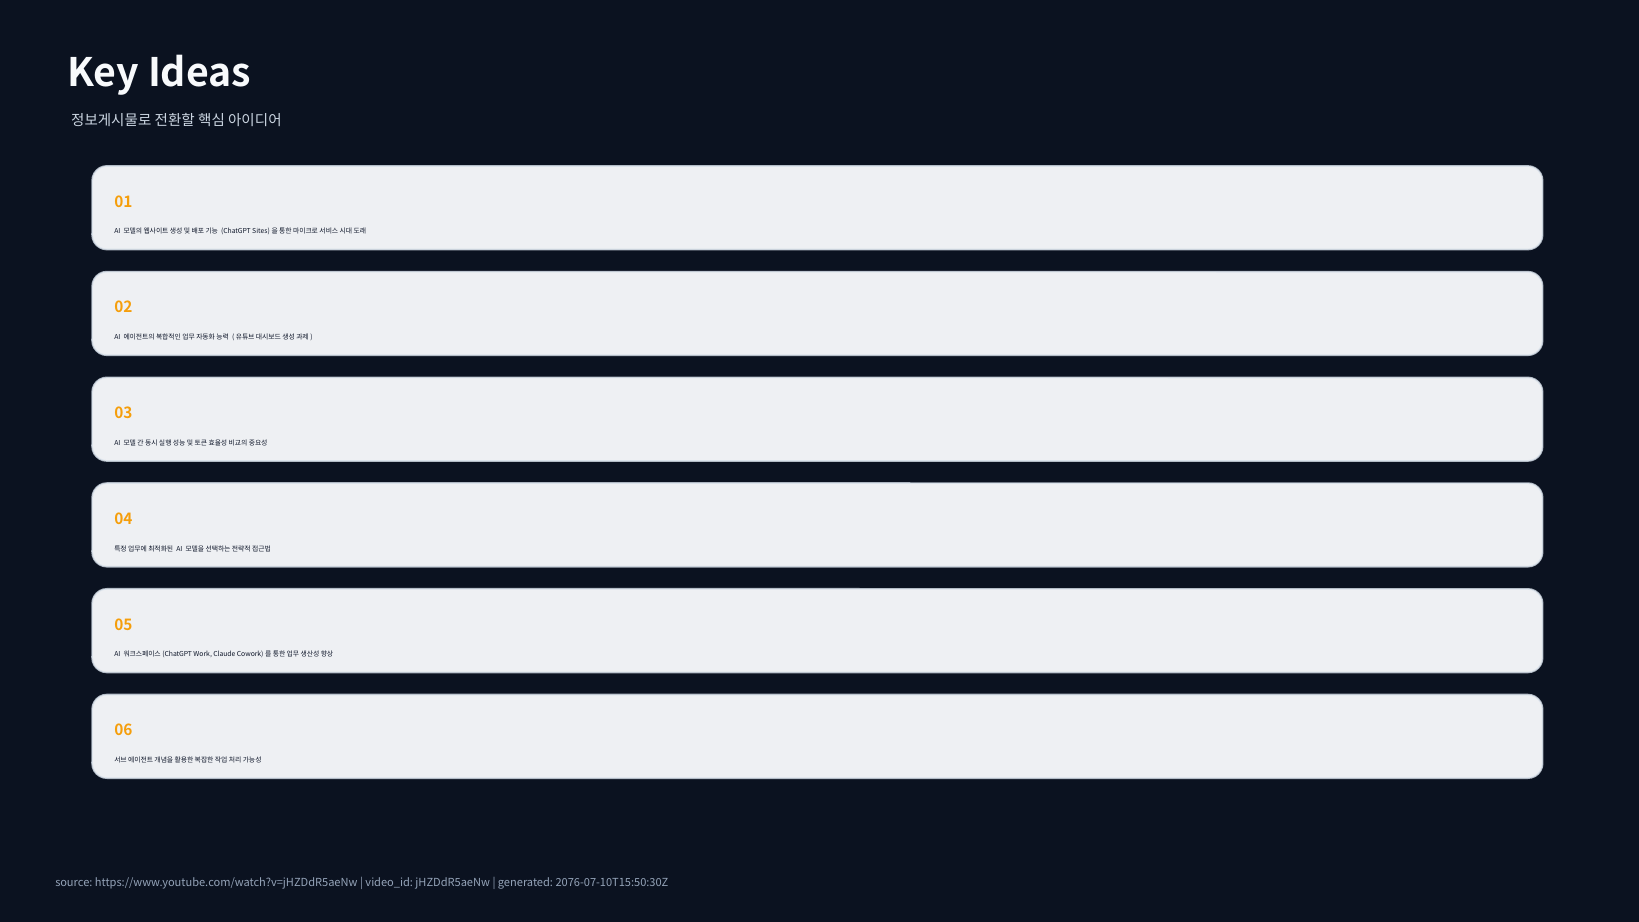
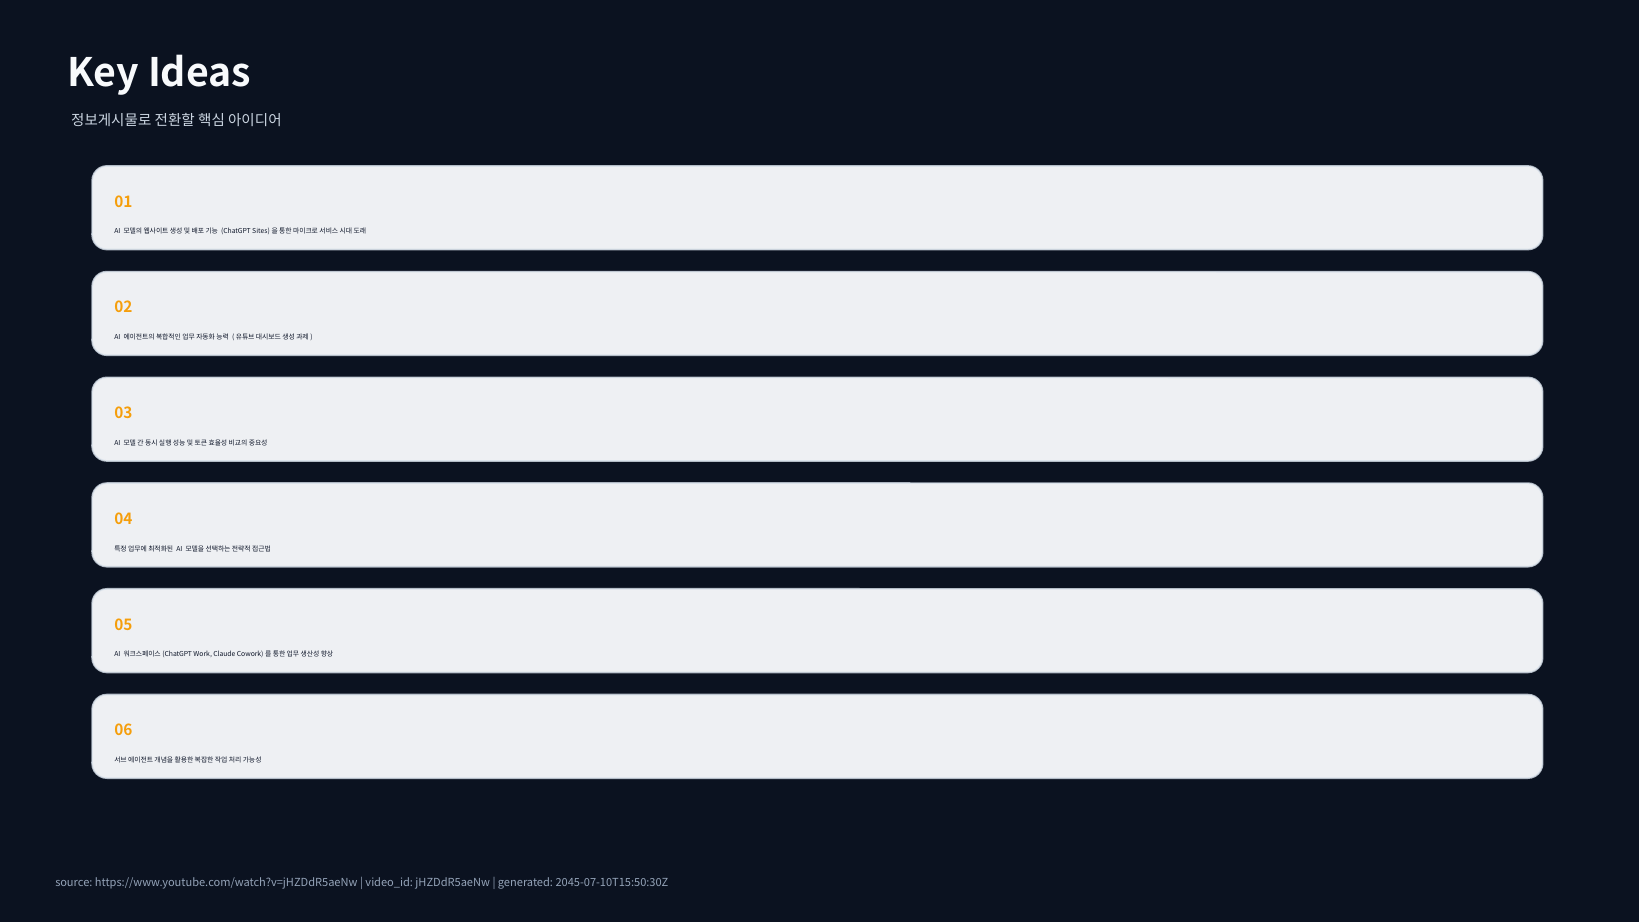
2076-07-10T15:50:30Z: 2076-07-10T15:50:30Z -> 2045-07-10T15:50:30Z (612, 883)
